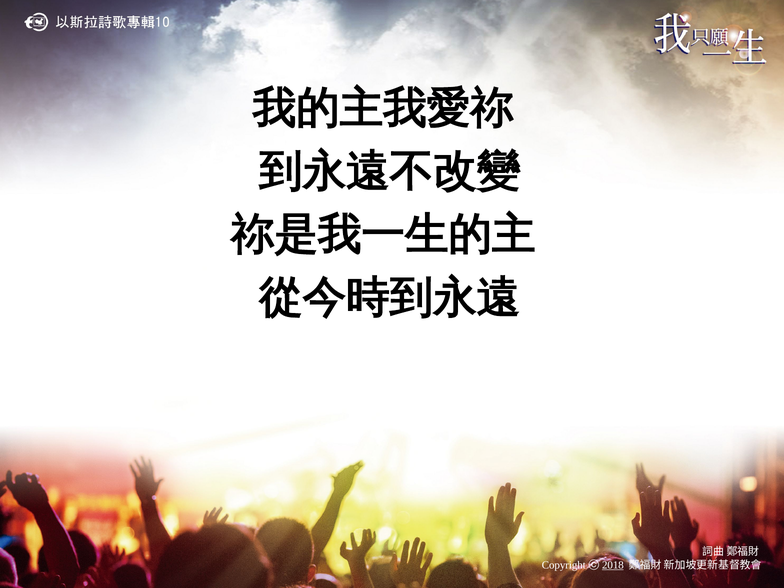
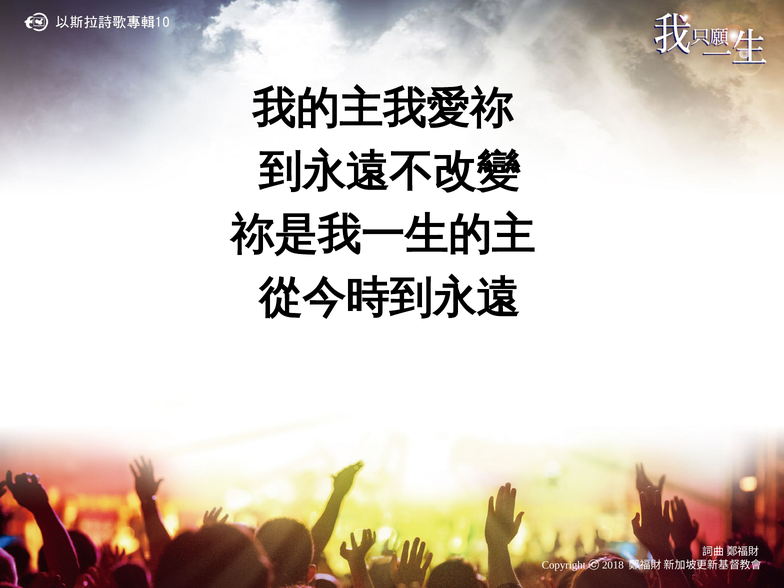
2018 underline: present -> none (613, 565)
